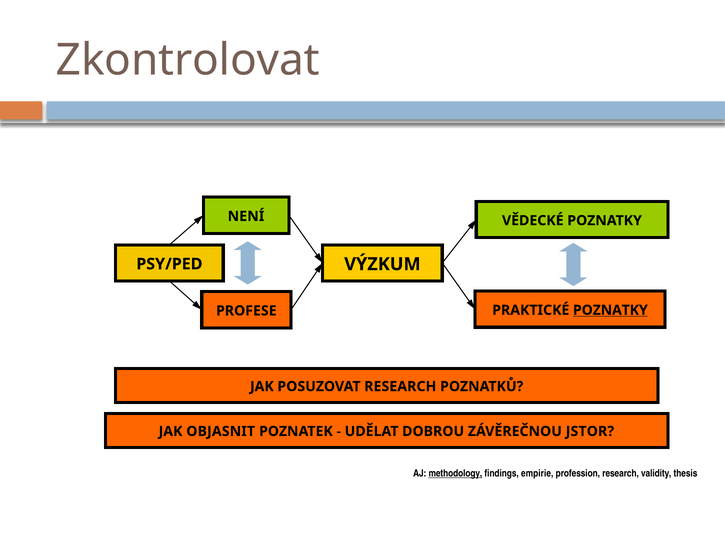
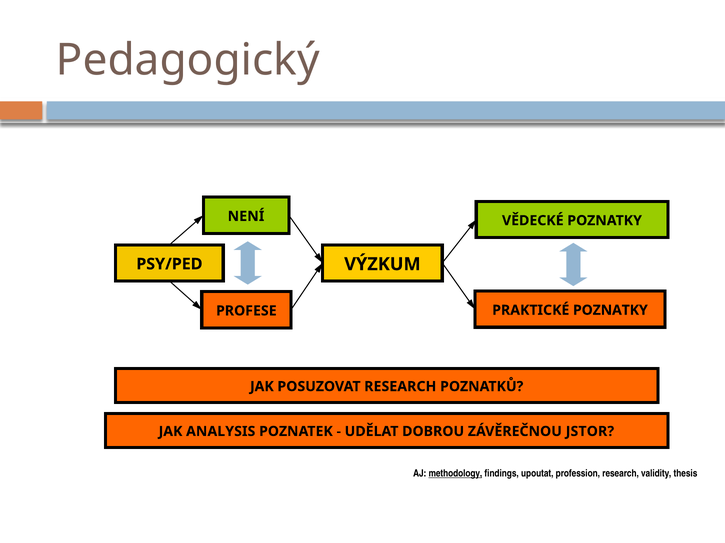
Zkontrolovat: Zkontrolovat -> Pedagogický (188, 60)
POZNATKY underline: present -> none (610, 311)
OBJASNIT: OBJASNIT -> ANALYSIS (221, 432)
empirie: empirie -> upoutat (537, 474)
